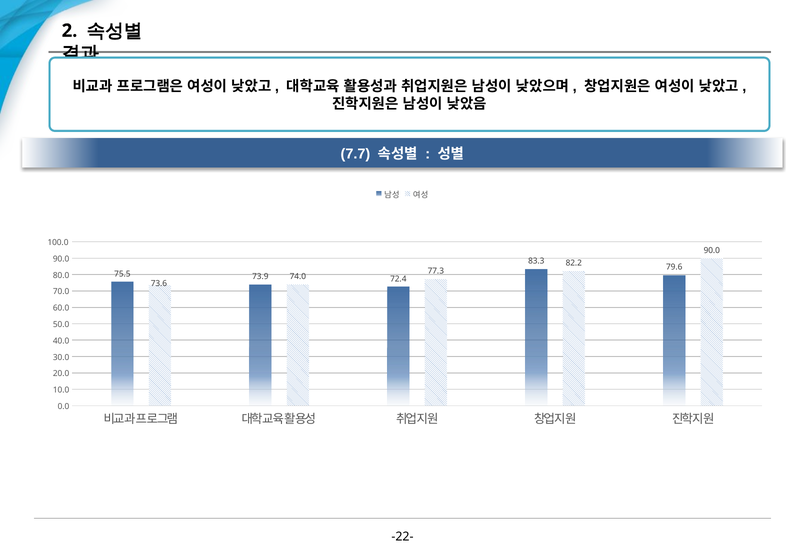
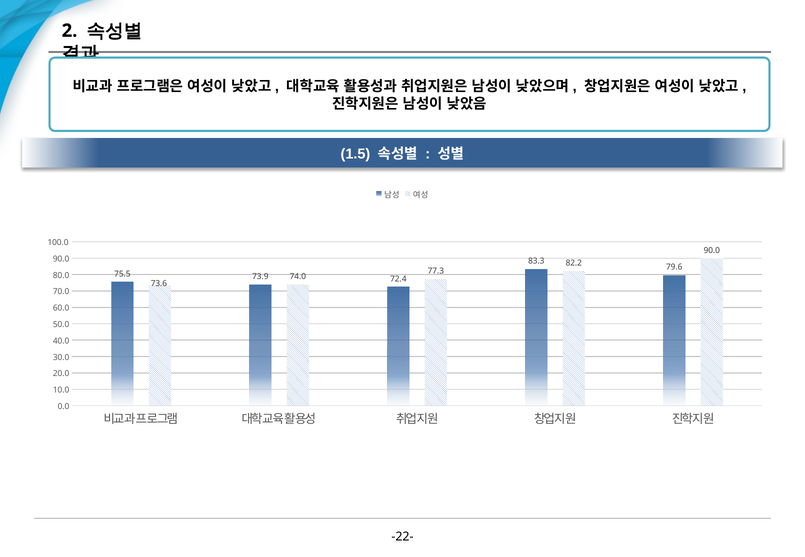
7.7: 7.7 -> 1.5 (355, 154)
